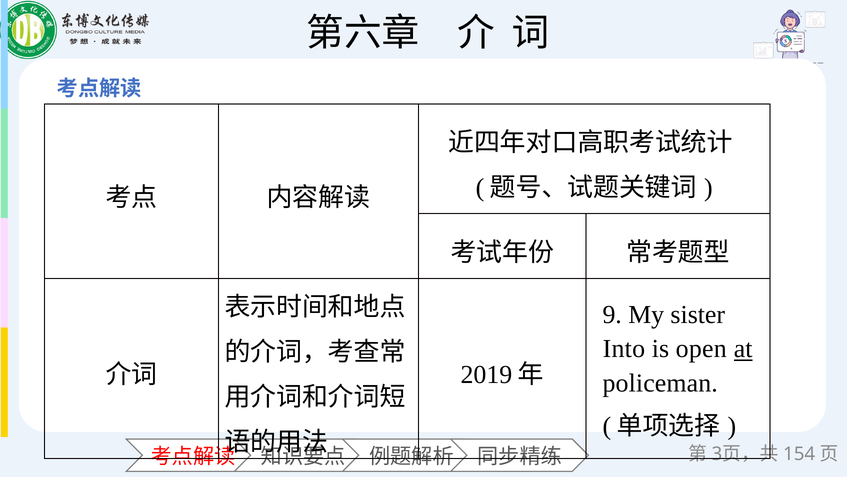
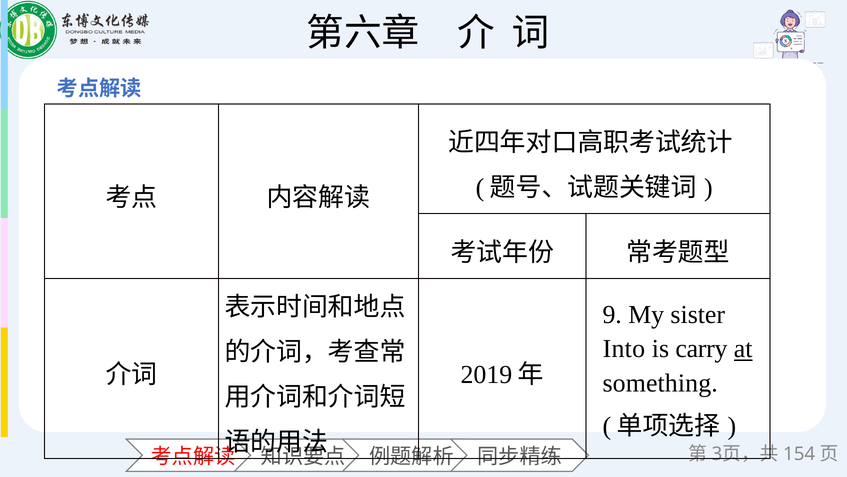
open: open -> carry (701, 349)
policeman: policeman -> something (660, 383)
